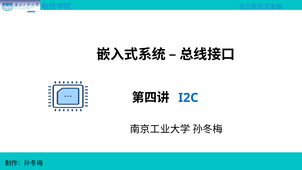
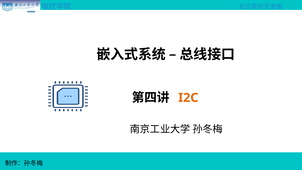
I2C colour: blue -> orange (188, 98)
